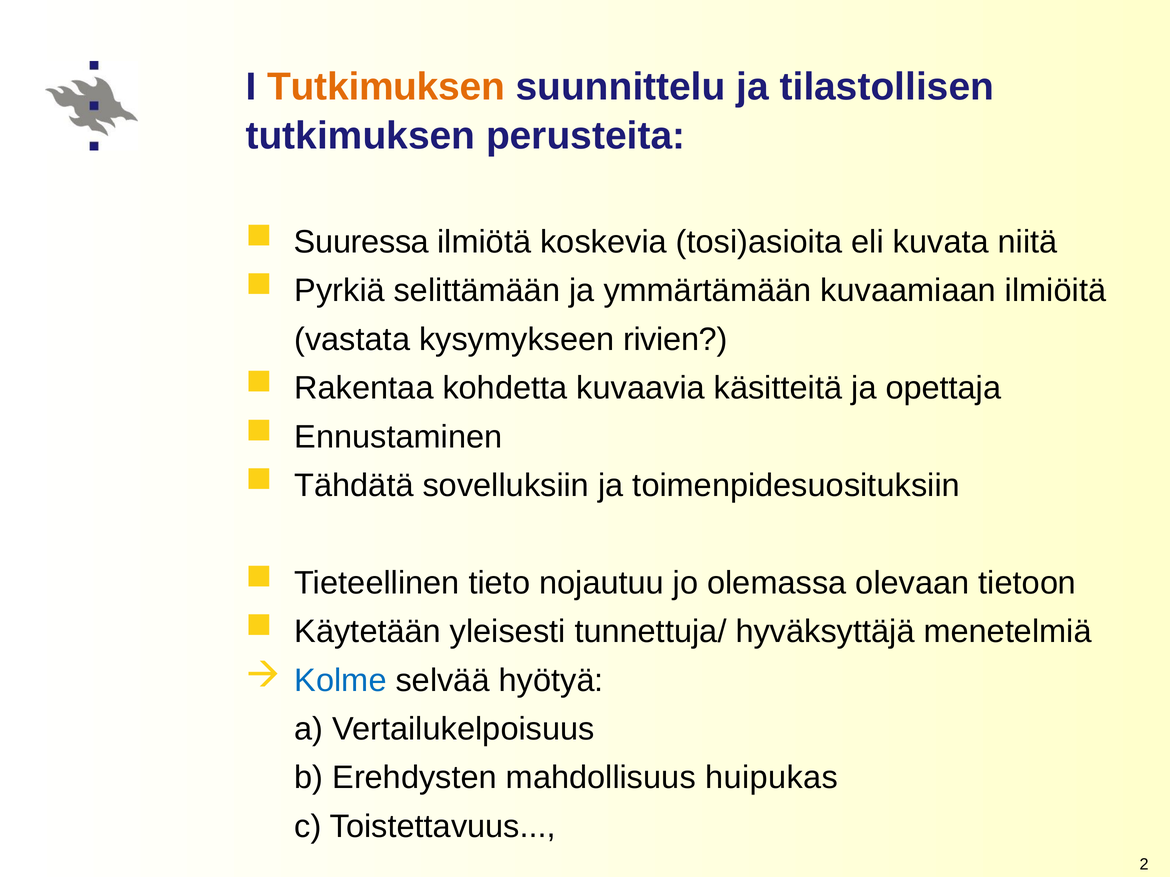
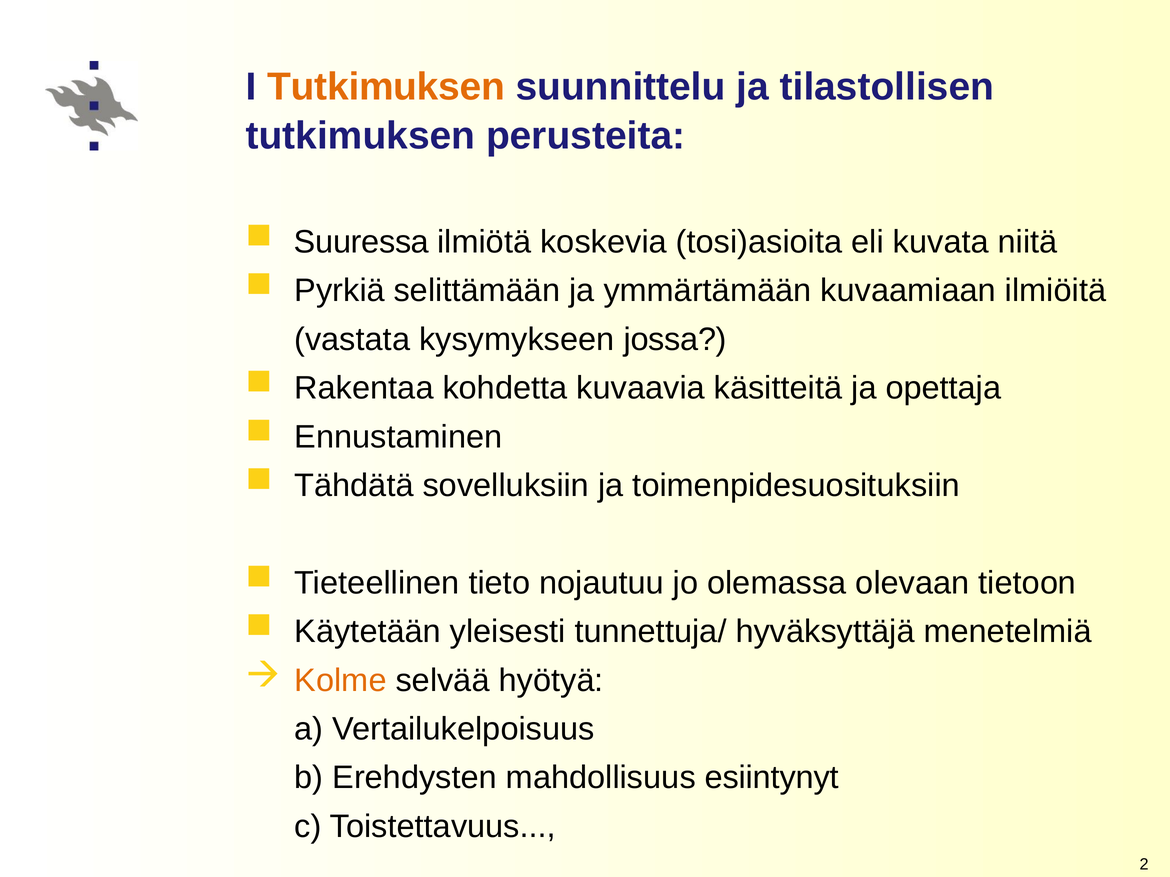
rivien: rivien -> jossa (675, 340)
Kolme colour: blue -> orange (341, 681)
huipukas: huipukas -> esiintynyt (772, 778)
